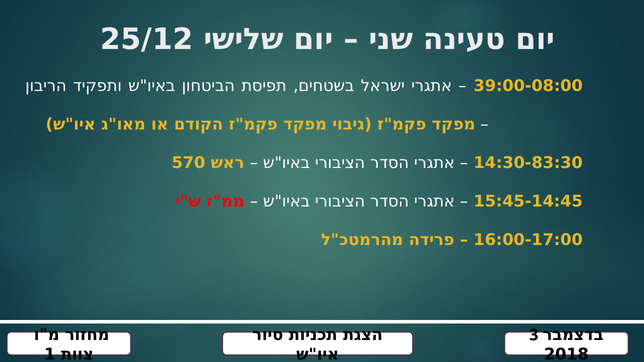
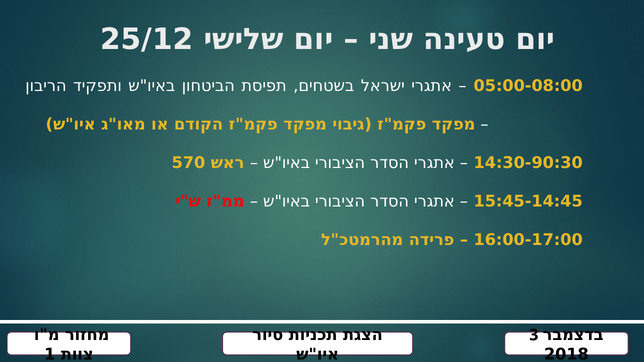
39:00-08:00: 39:00-08:00 -> 05:00-08:00 (528, 86)
14:30-83:30: 14:30-83:30 -> 14:30-90:30 (528, 163)
